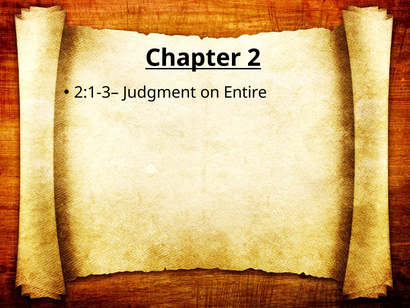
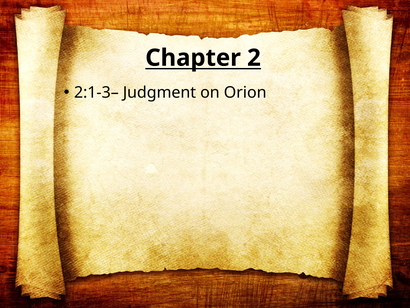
Entire: Entire -> Orion (245, 92)
